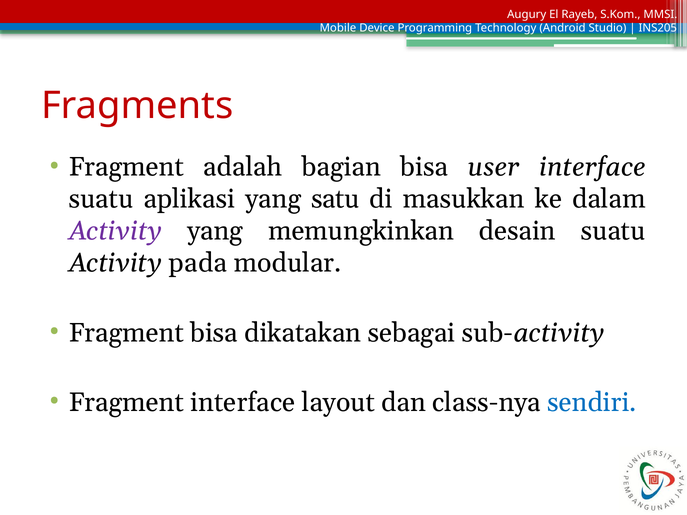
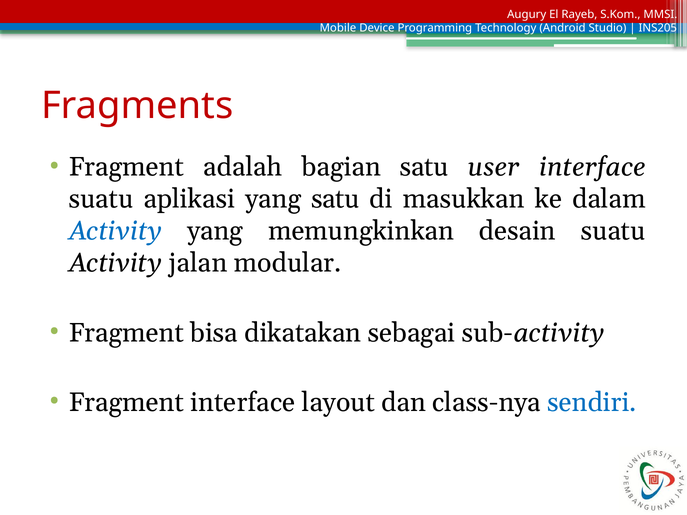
bagian bisa: bisa -> satu (424, 167)
Activity colour: purple -> blue (115, 231)
pada: pada -> jalan (198, 263)
